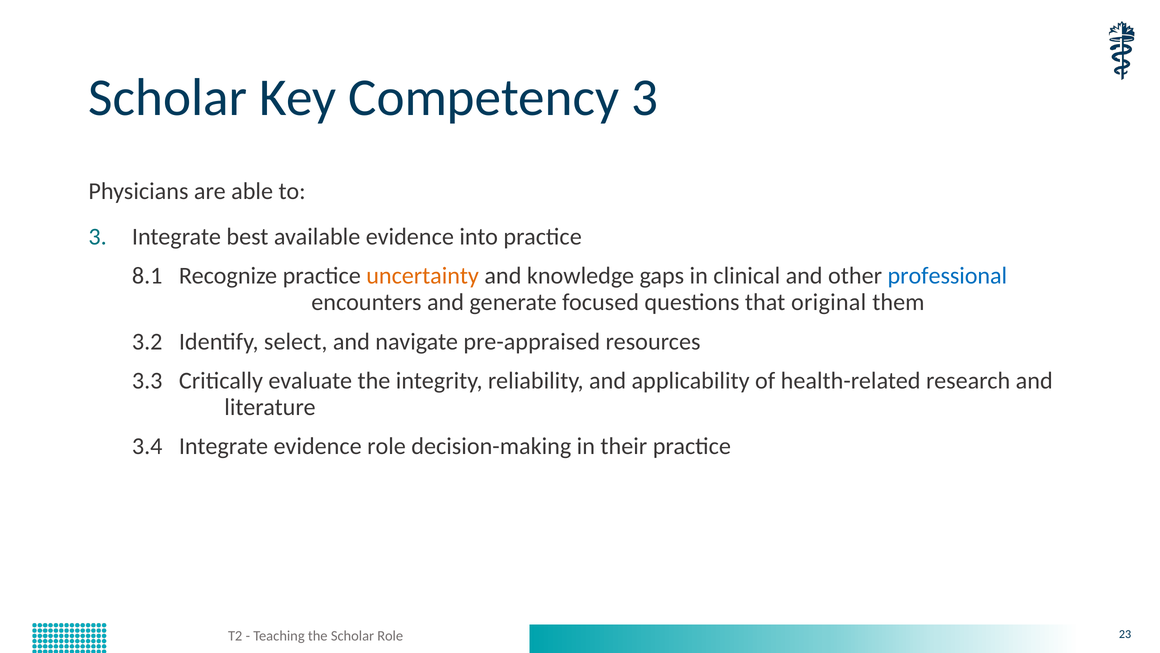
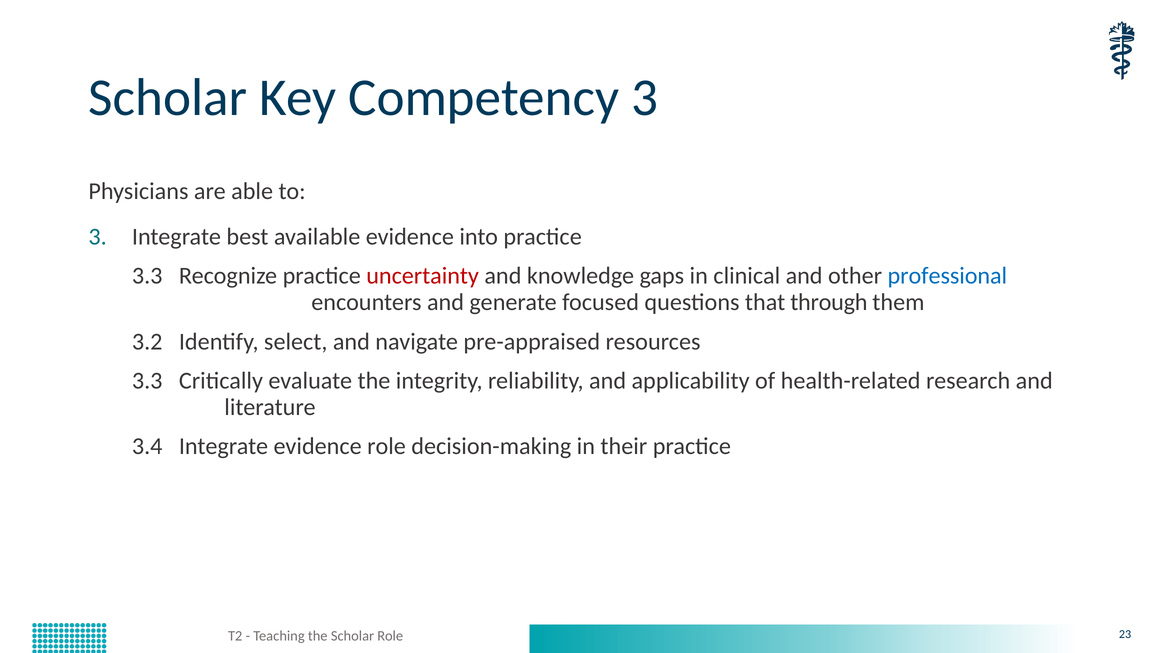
8.1: 8.1 -> 3.3 (147, 276)
uncertainty colour: orange -> red (423, 276)
original: original -> through (829, 302)
